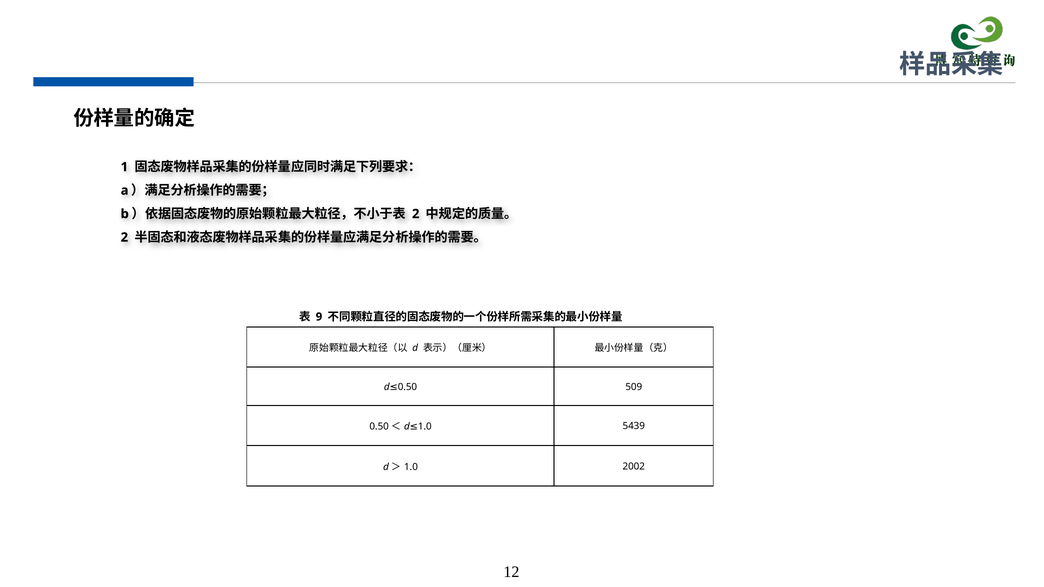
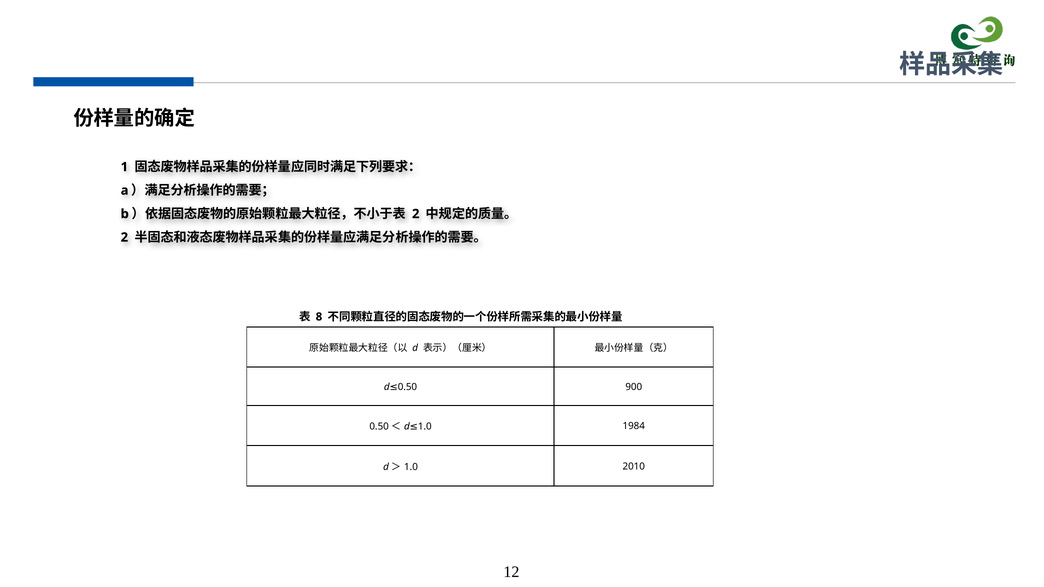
9: 9 -> 8 (319, 317)
509: 509 -> 900 (634, 387)
5439: 5439 -> 1984 (634, 426)
2002: 2002 -> 2010 (634, 466)
